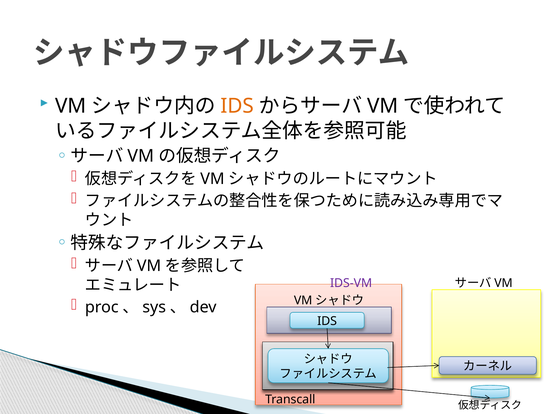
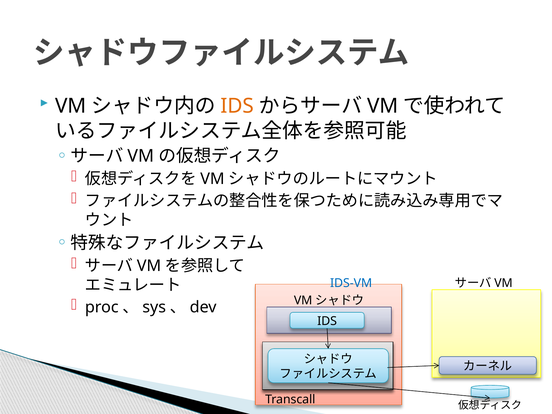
IDS-VM colour: purple -> blue (351, 283)
